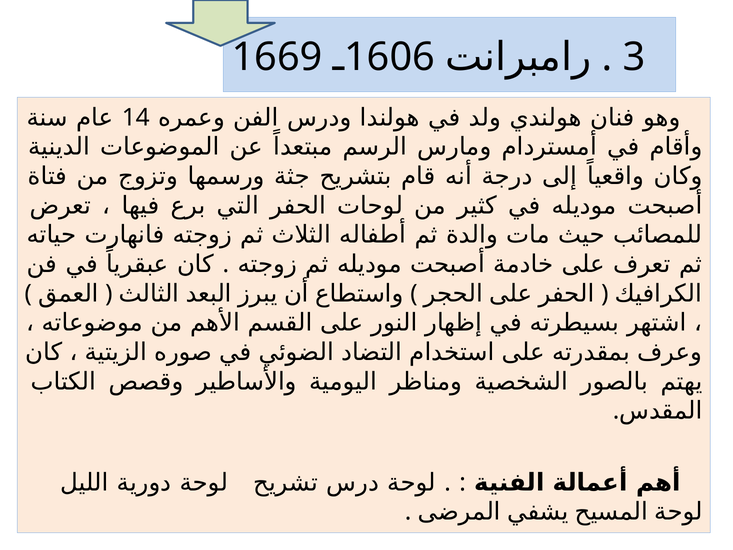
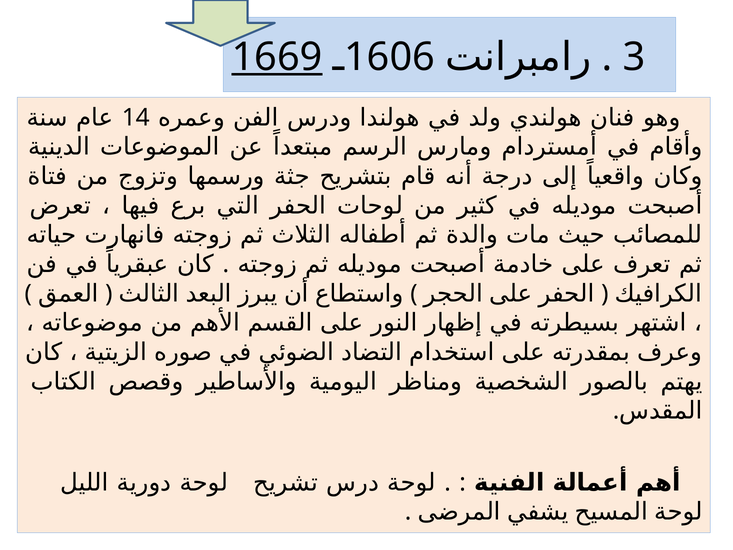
1669 underline: none -> present (277, 57)
